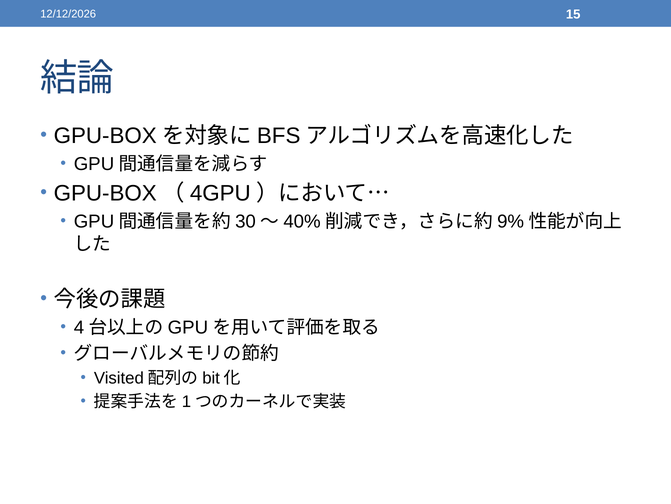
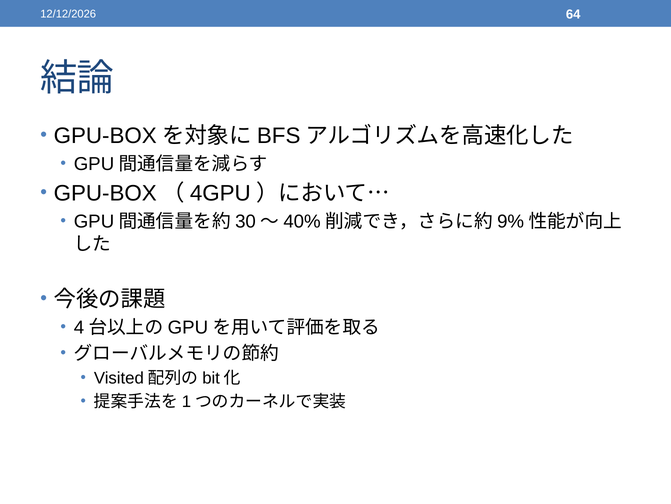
15: 15 -> 64 (573, 14)
